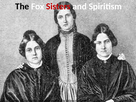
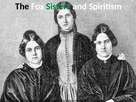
Sisters colour: red -> green (58, 6)
